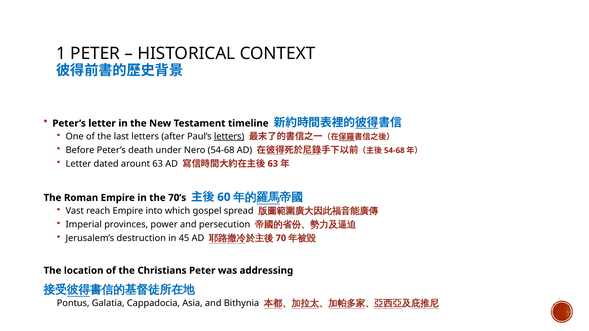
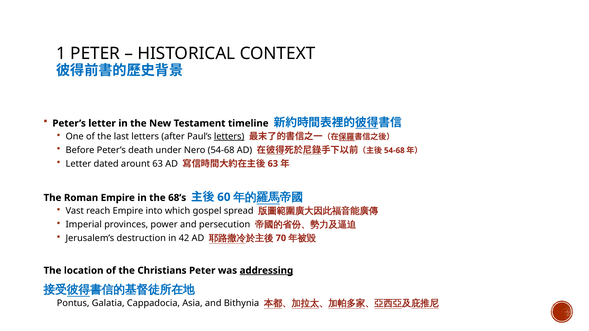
70’s: 70’s -> 68’s (177, 198)
45: 45 -> 42 (184, 238)
addressing underline: none -> present (266, 271)
